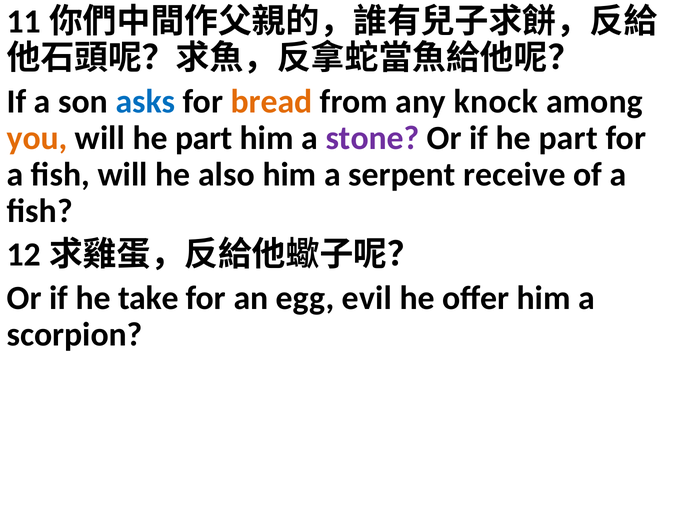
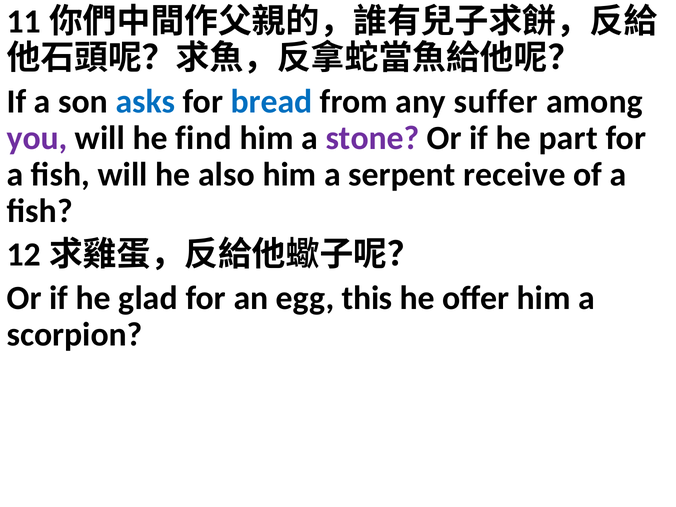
bread colour: orange -> blue (272, 102)
knock: knock -> suffer (496, 102)
you colour: orange -> purple (37, 138)
will he part: part -> find (204, 138)
take: take -> glad (148, 298)
evil: evil -> this (367, 298)
